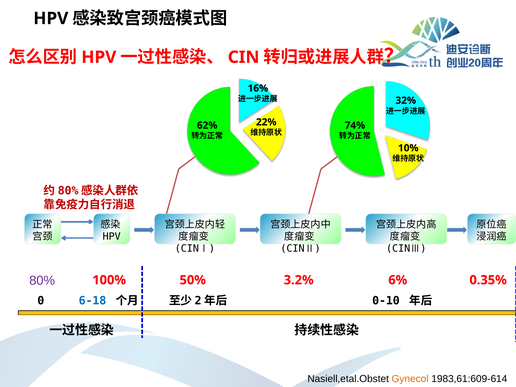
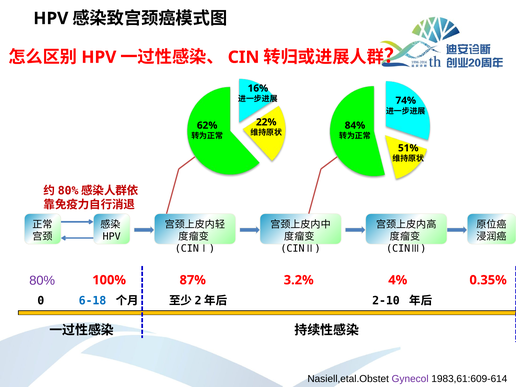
32%: 32% -> 74% (406, 100)
74%: 74% -> 84% (355, 125)
10%: 10% -> 51% (408, 148)
50%: 50% -> 87% (193, 280)
6%: 6% -> 4% (398, 280)
0-10: 0-10 -> 2-10 (386, 301)
Gynecol colour: orange -> purple (410, 379)
